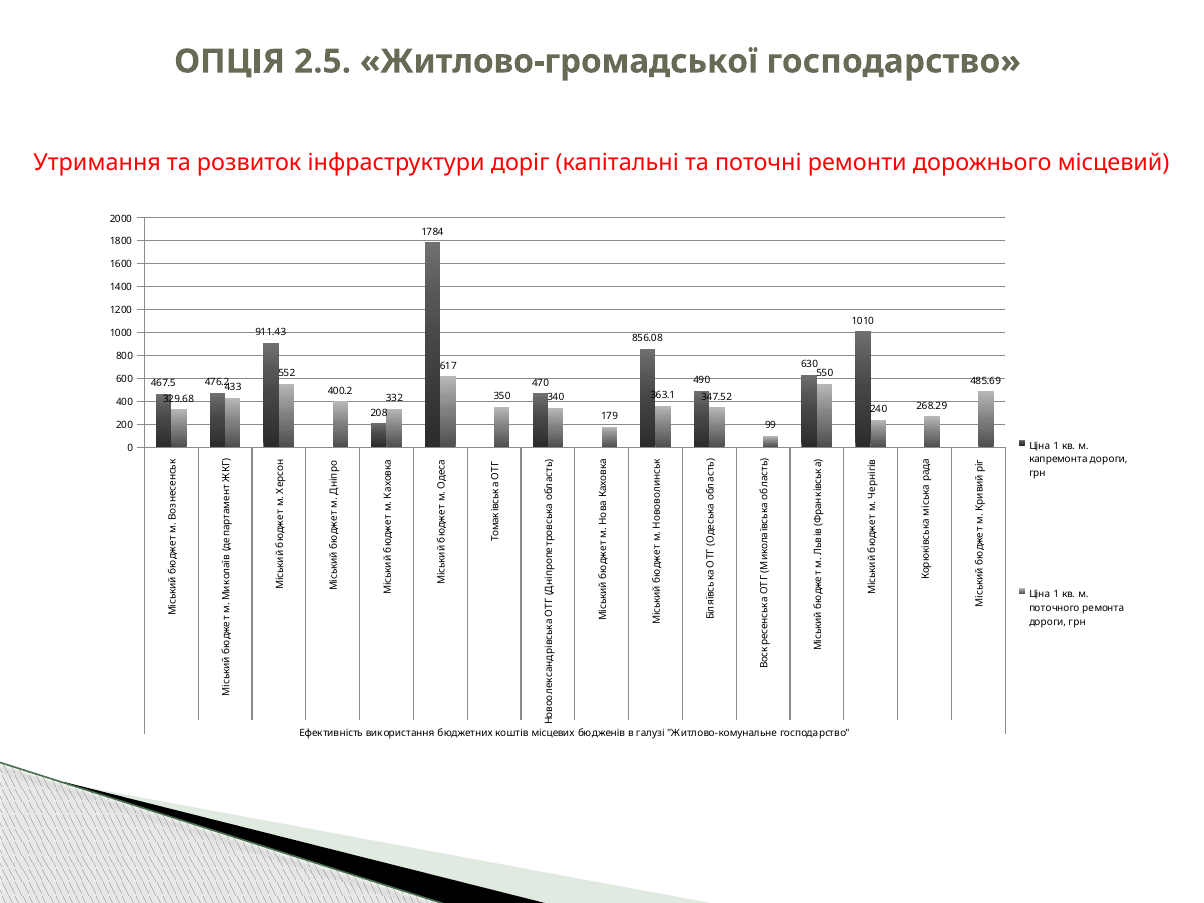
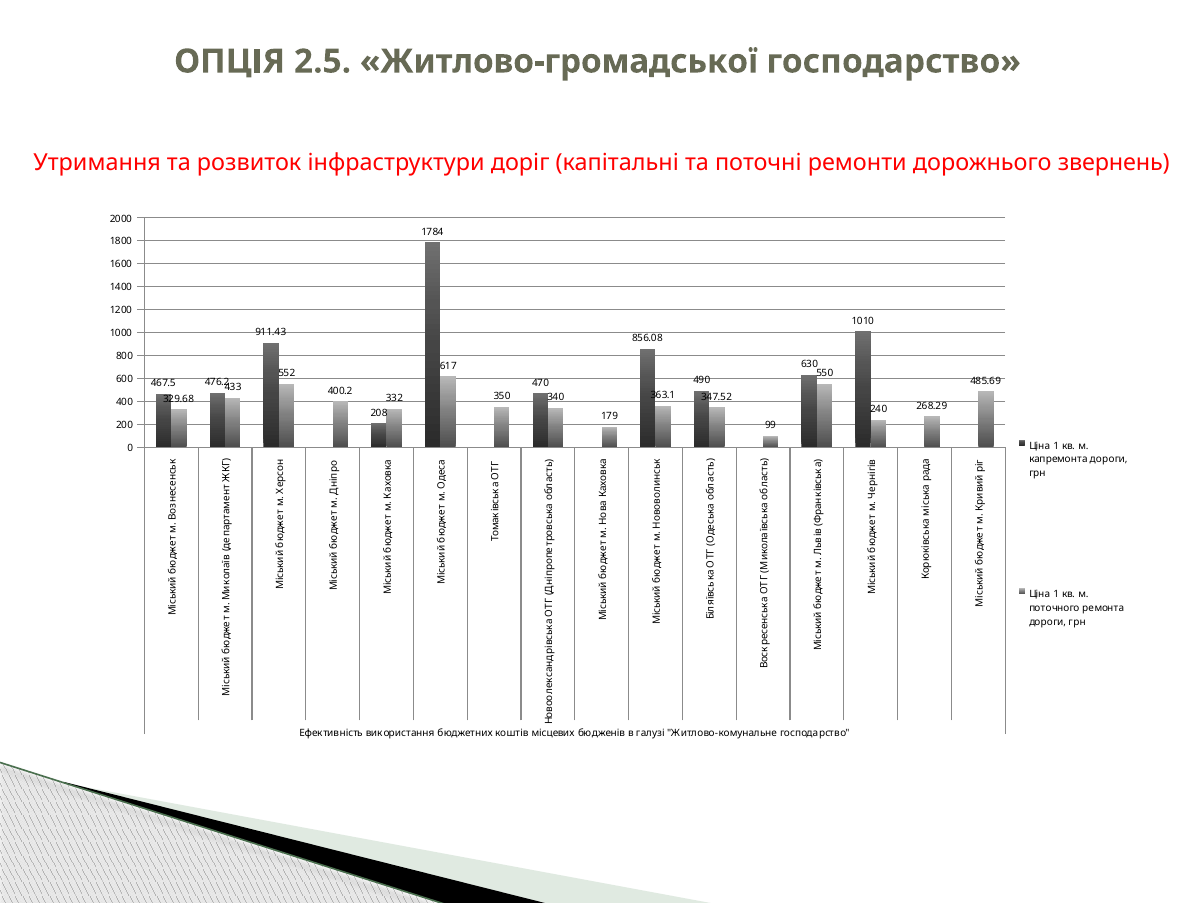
місцевий: місцевий -> звернень (1114, 163)
